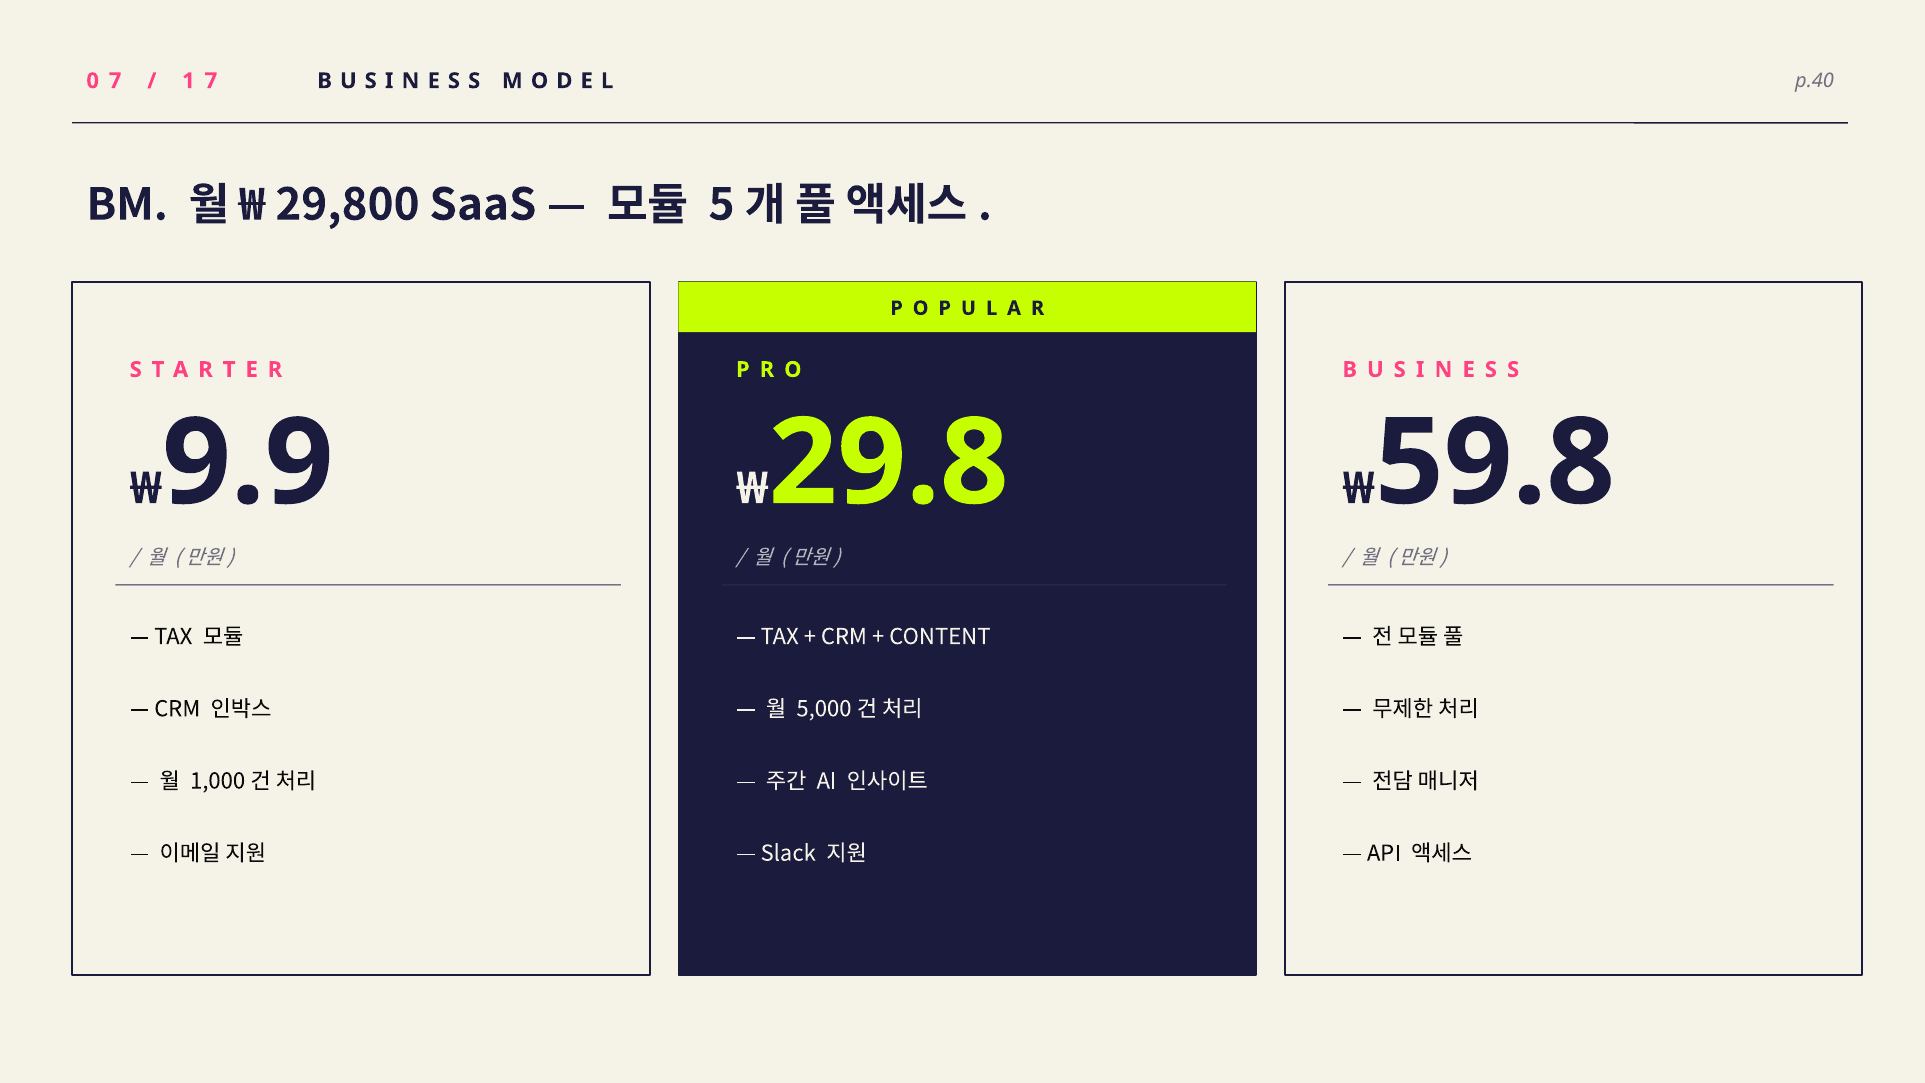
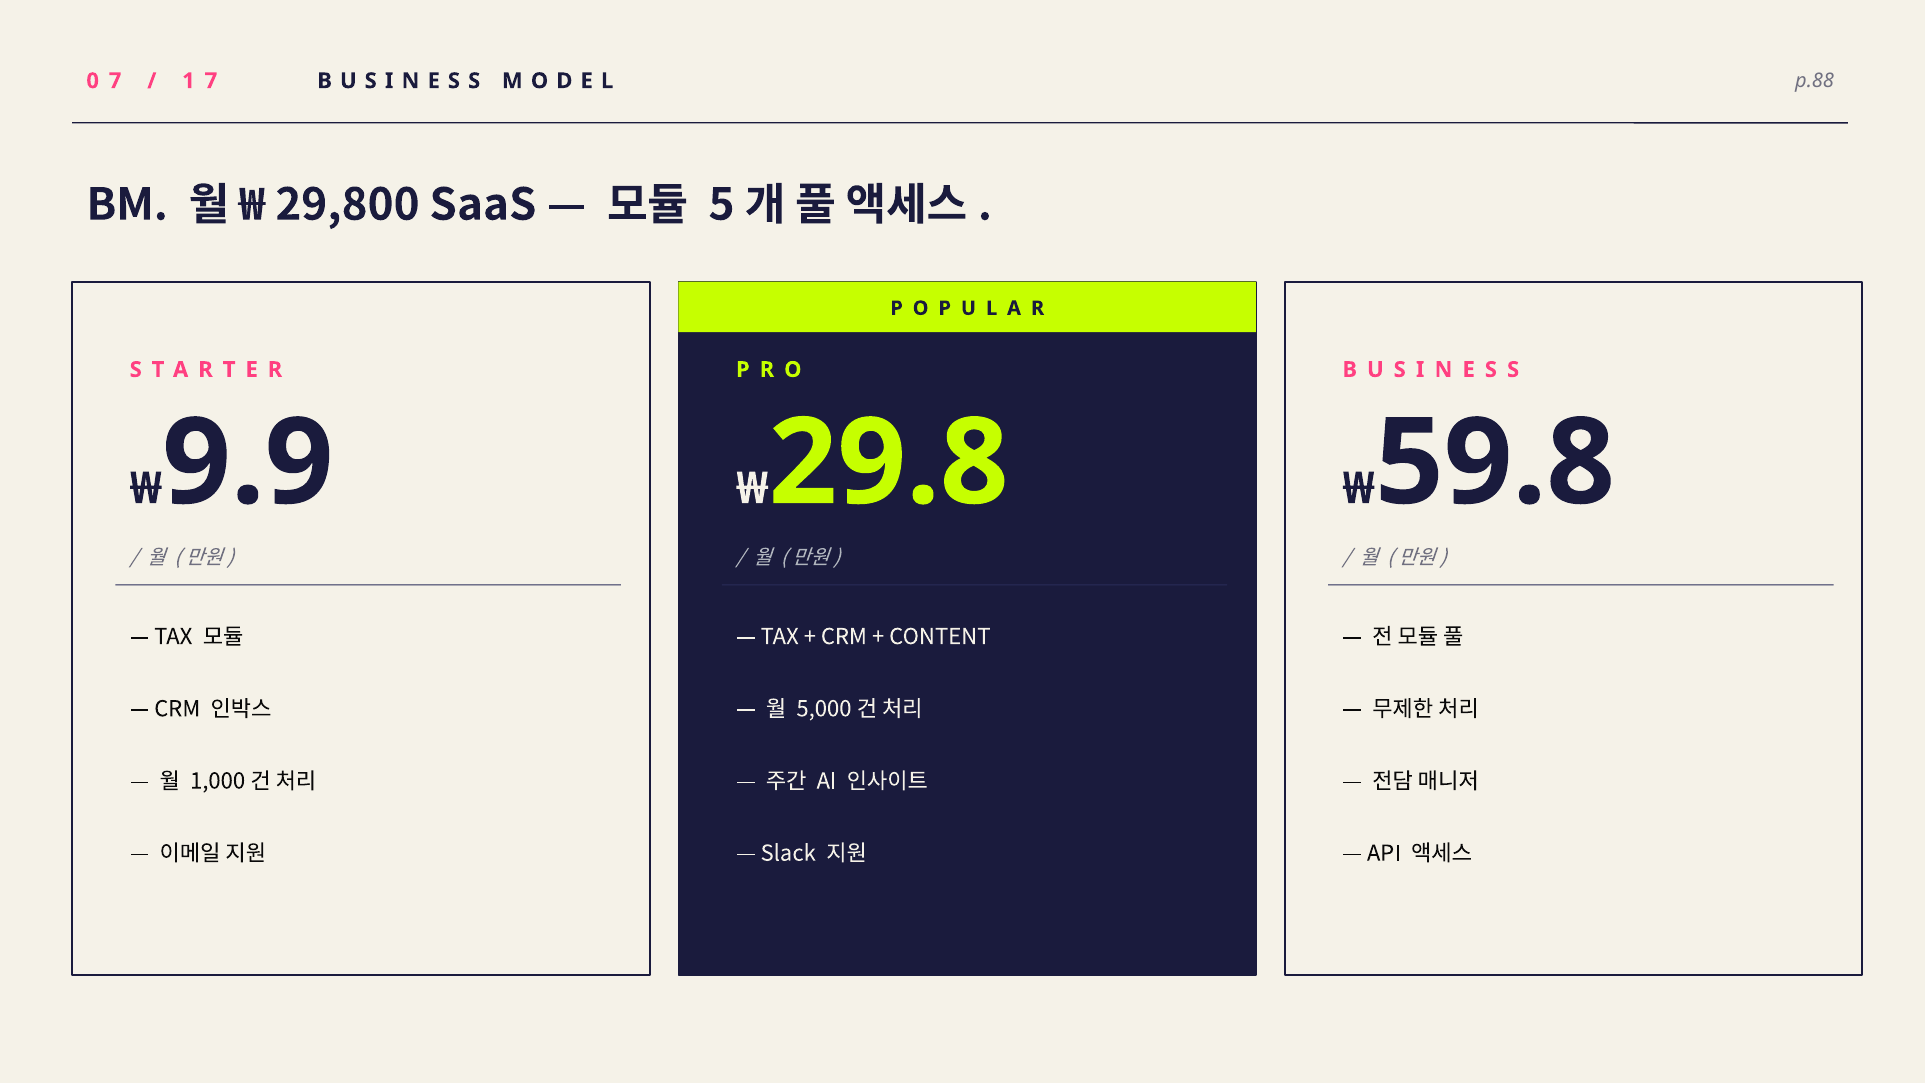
p.40: p.40 -> p.88 (1815, 81)
